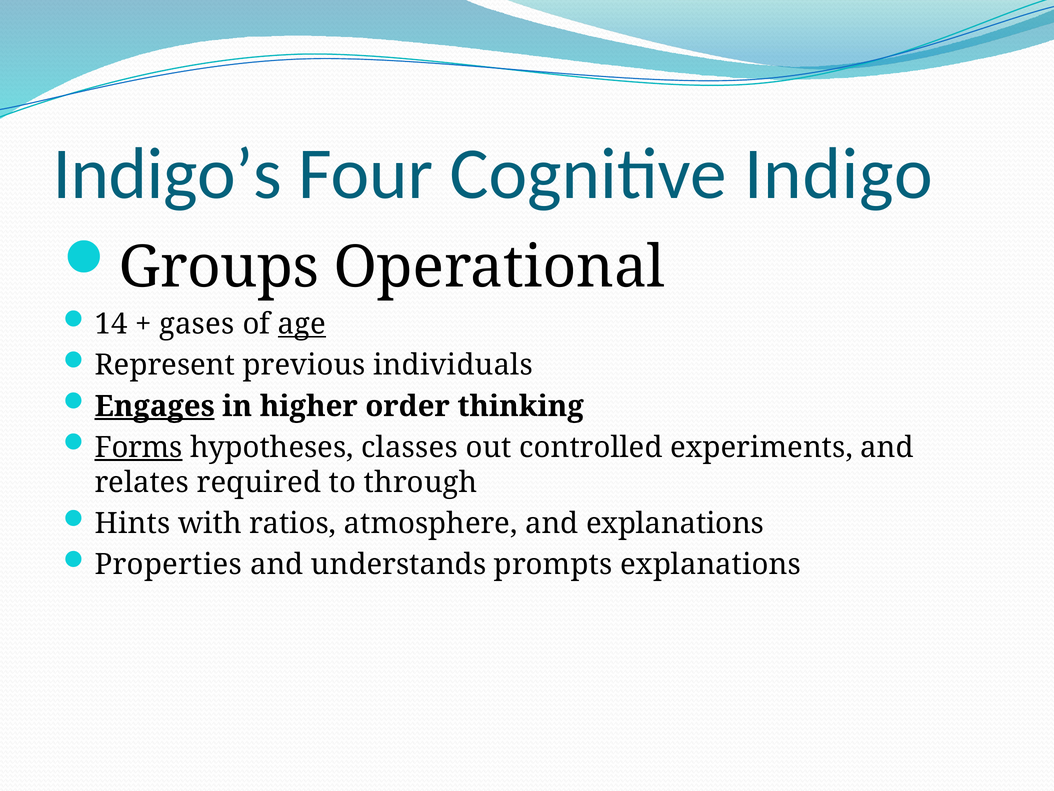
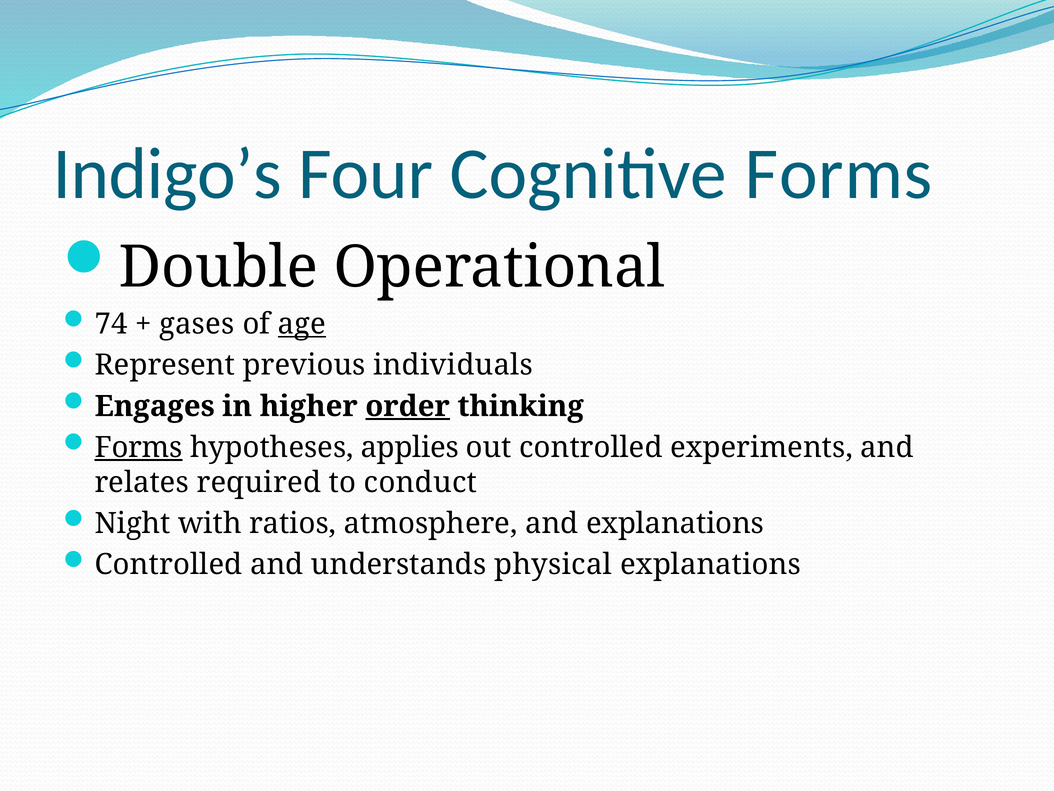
Cognitive Indigo: Indigo -> Forms (839, 174)
Groups: Groups -> Double (219, 267)
14: 14 -> 74 (111, 324)
Engages underline: present -> none (155, 406)
order underline: none -> present (408, 406)
classes: classes -> applies (410, 447)
through: through -> conduct (420, 482)
Hints: Hints -> Night (133, 523)
Properties: Properties -> Controlled (168, 564)
prompts: prompts -> physical (553, 564)
